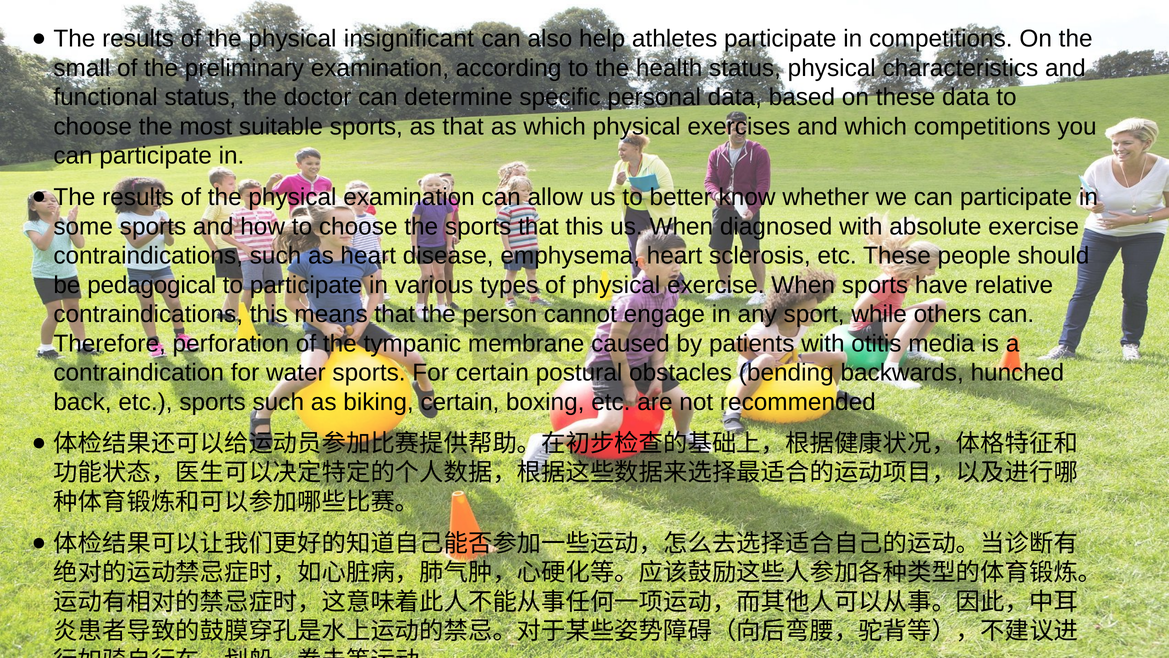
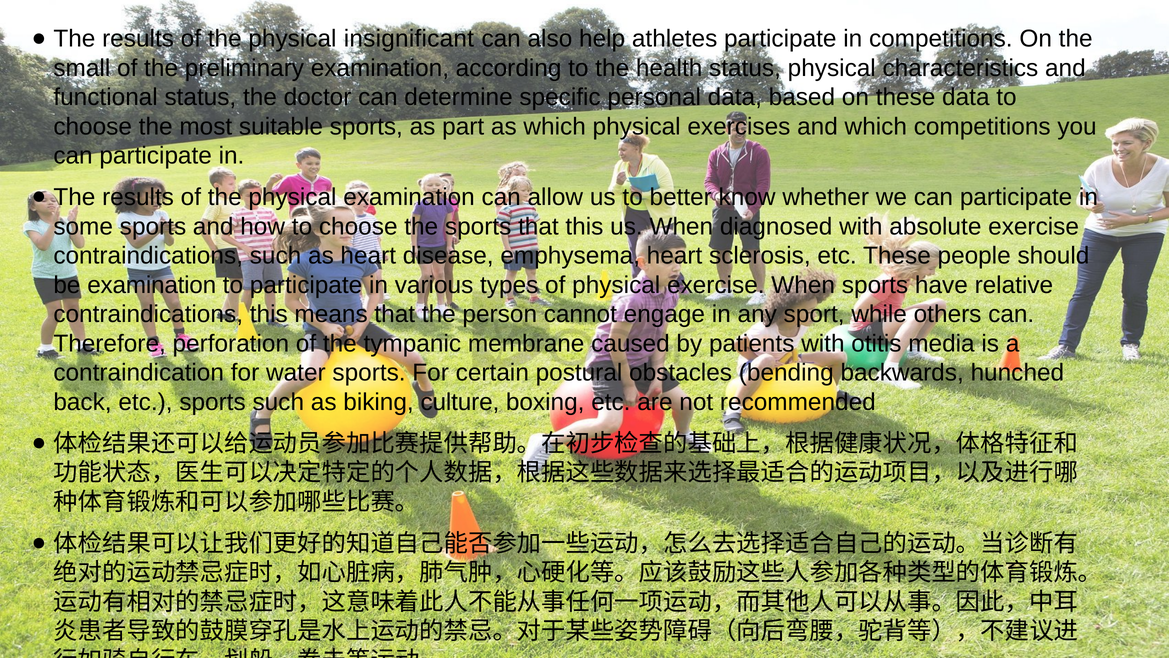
as that: that -> part (463, 127)
be pedagogical: pedagogical -> examination (152, 285)
biking certain: certain -> culture (460, 402)
